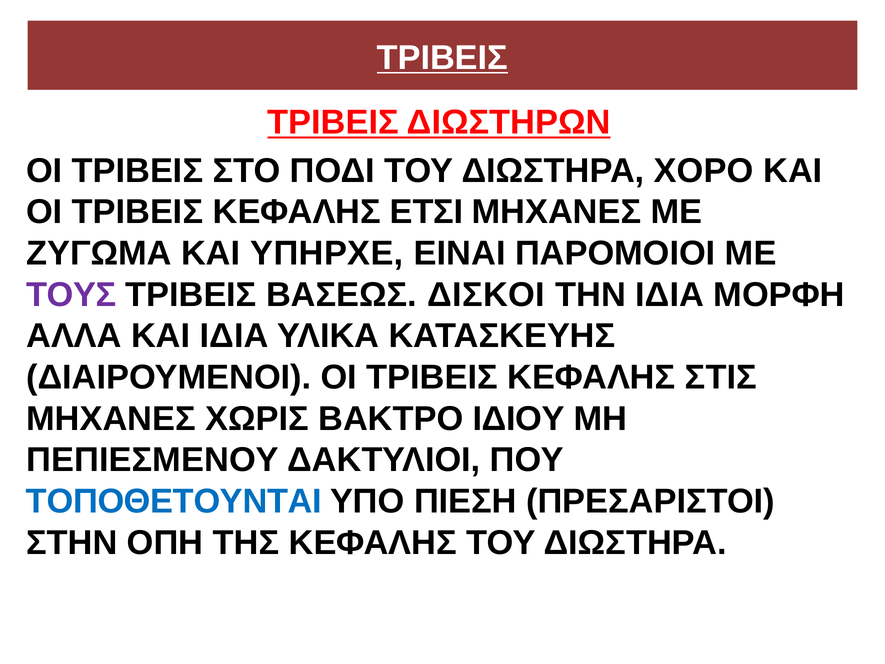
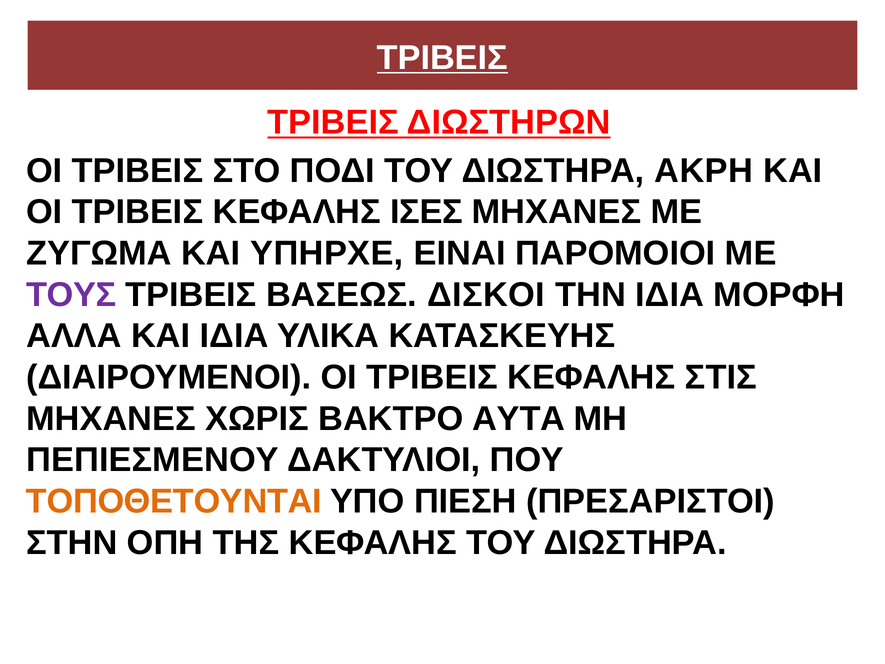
ΧΟΡΟ: ΧΟΡΟ -> ΑΚΡΗ (704, 171)
ΕΤΣΙ: ΕΤΣΙ -> ΙΣΕΣ (427, 212)
ΙΔΙΟΥ: ΙΔΙΟΥ -> ΑΥΤΑ (519, 419)
ΤΟΠΟΘΕΤΟΥΝΤΑΙ colour: blue -> orange (174, 501)
